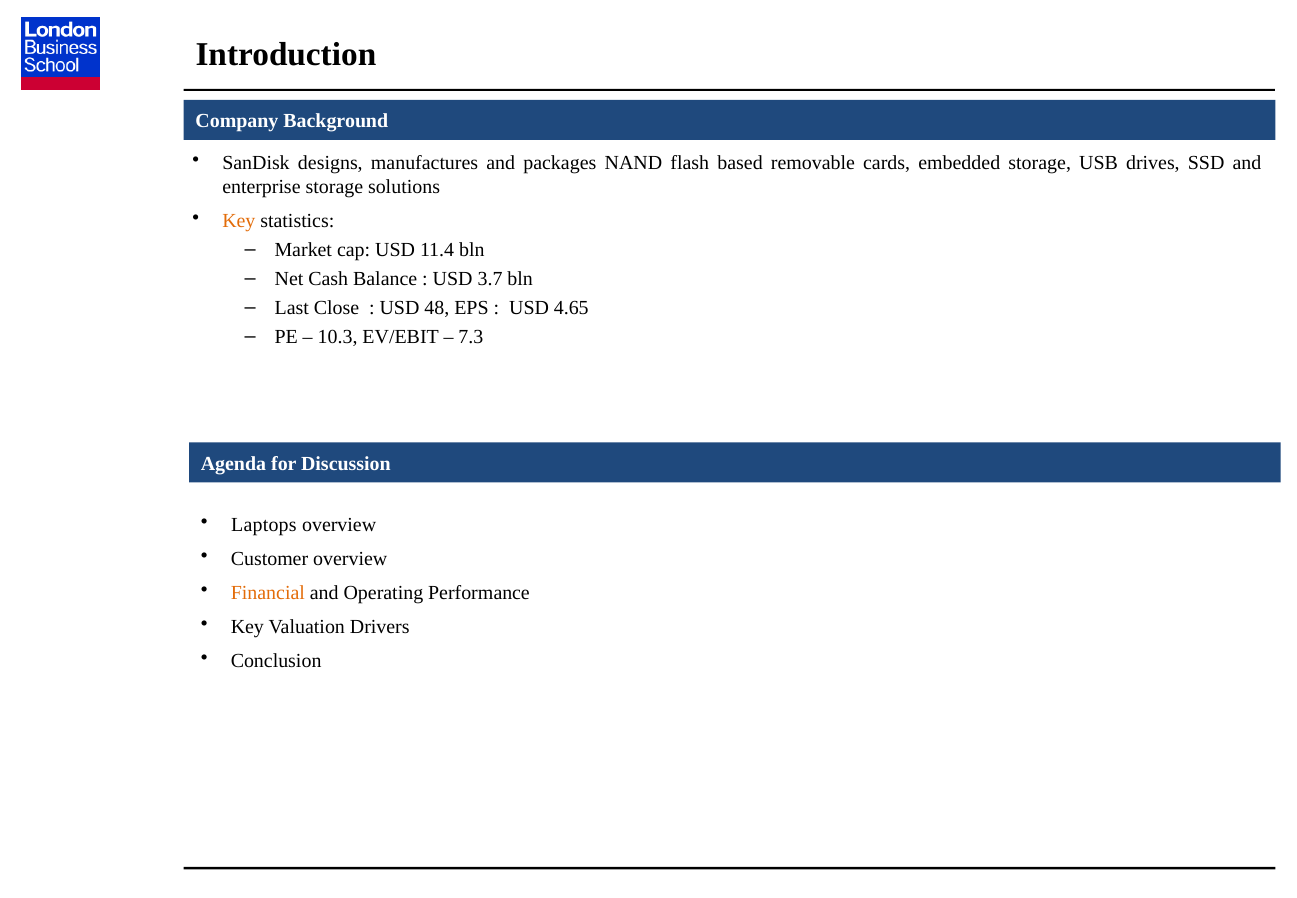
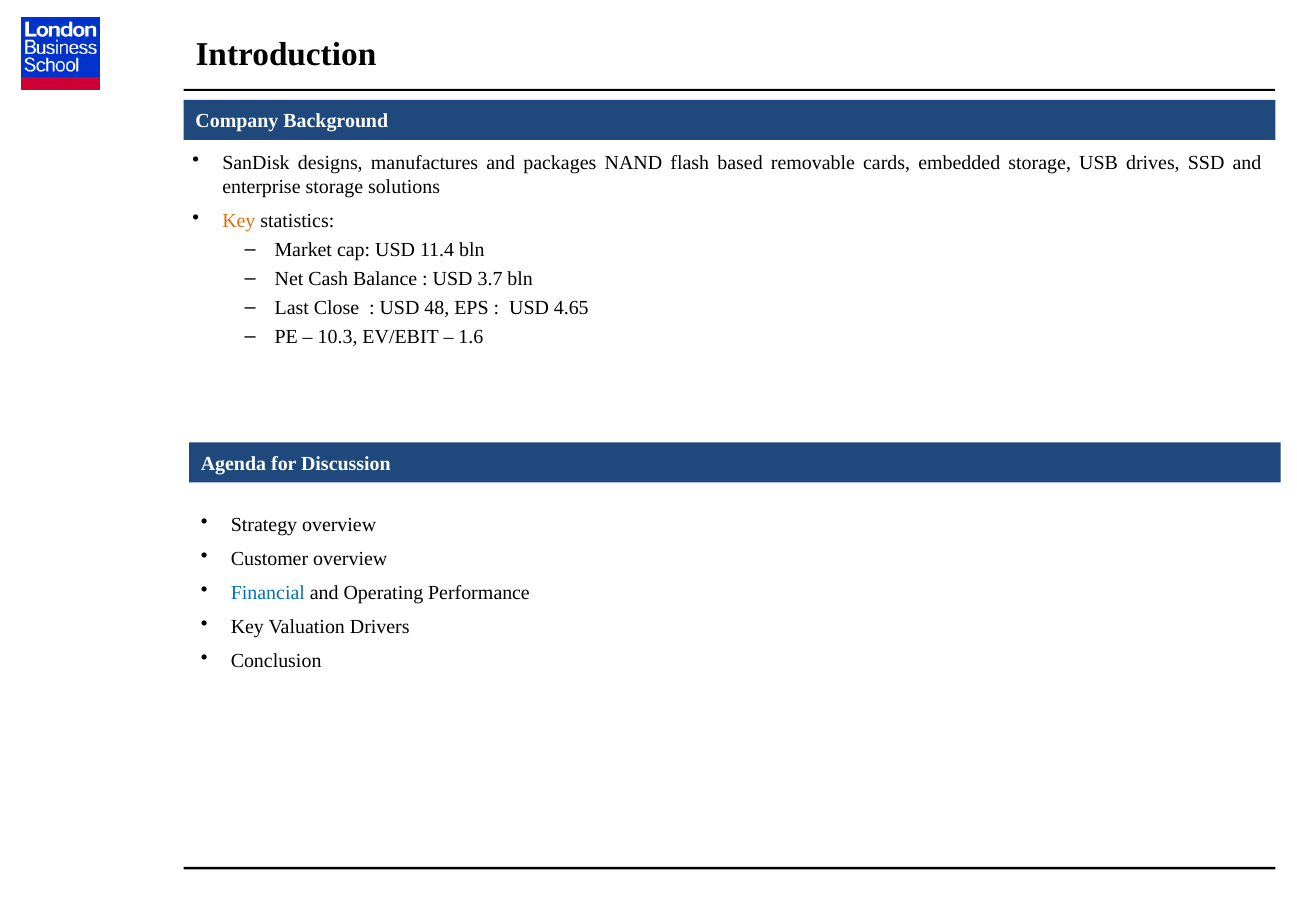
7.3: 7.3 -> 1.6 (471, 337)
Laptops: Laptops -> Strategy (264, 525)
Financial colour: orange -> blue (268, 593)
